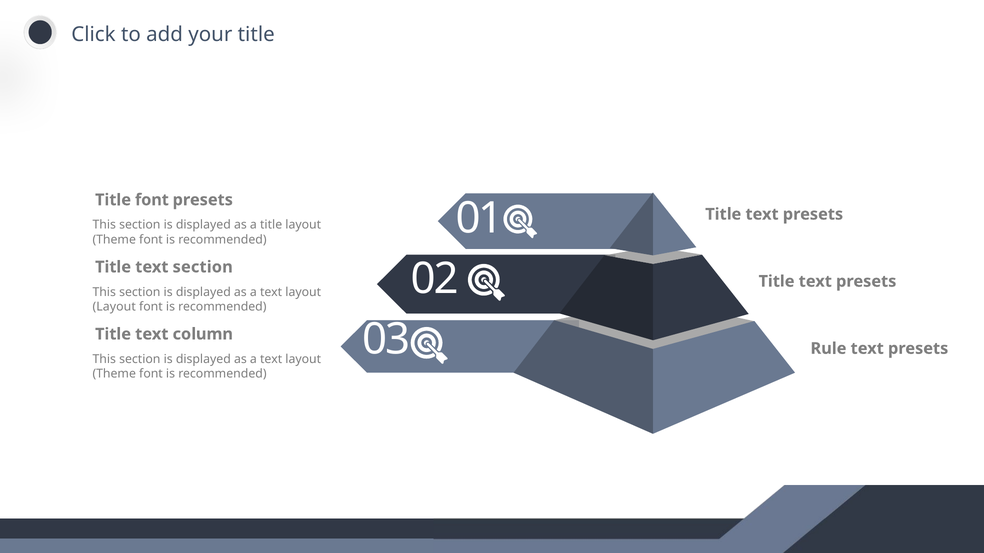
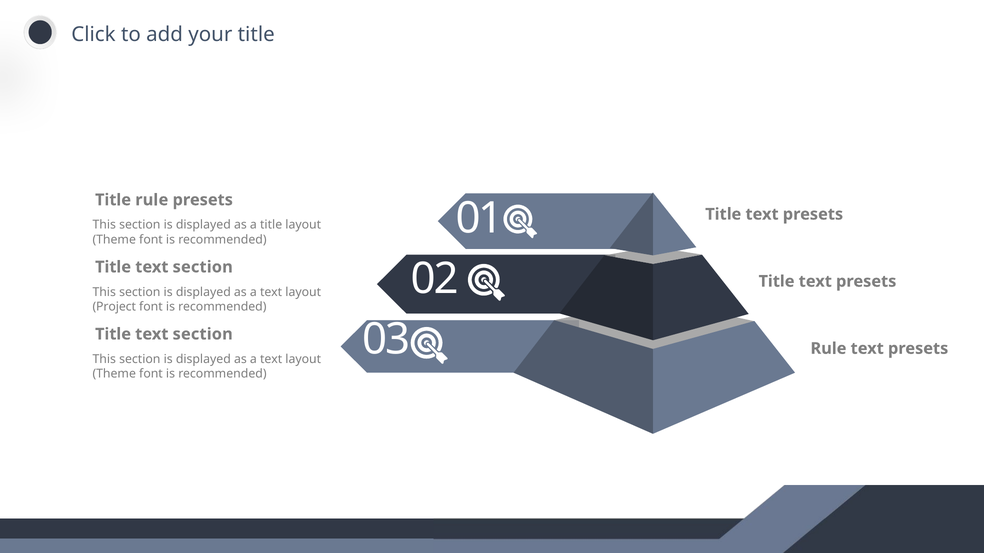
Title font: font -> rule (152, 200)
Layout: Layout -> Project (114, 307)
column: column -> section (203, 334)
